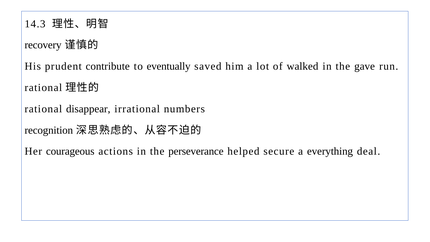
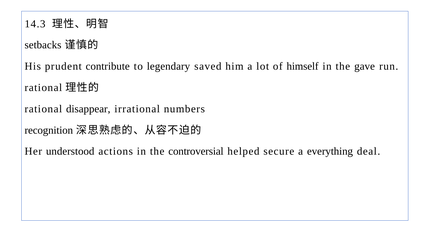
recovery: recovery -> setbacks (43, 45)
eventually: eventually -> legendary (169, 66)
walked: walked -> himself (303, 66)
courageous: courageous -> understood (70, 151)
perseverance: perseverance -> controversial (196, 151)
